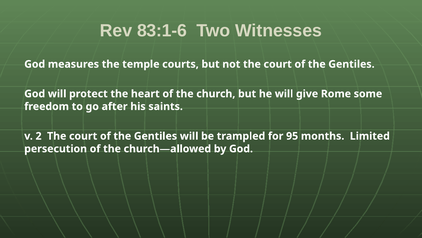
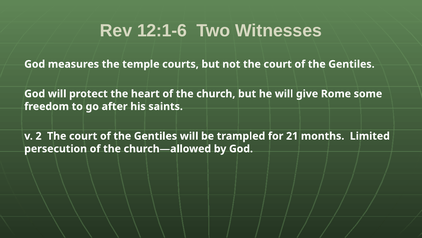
83:1-6: 83:1-6 -> 12:1-6 (162, 31)
95: 95 -> 21 (292, 136)
